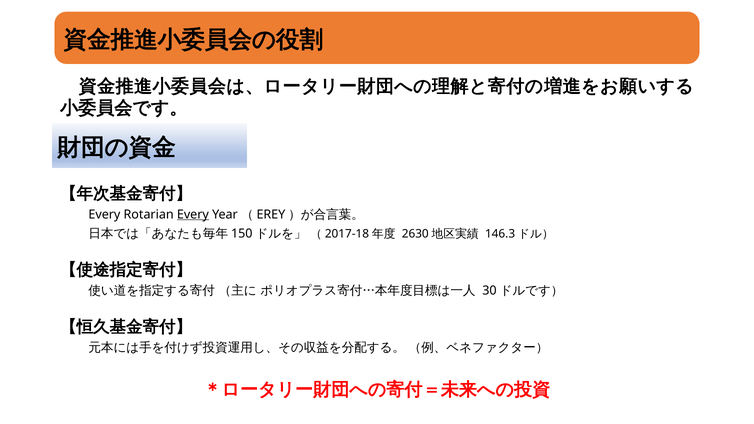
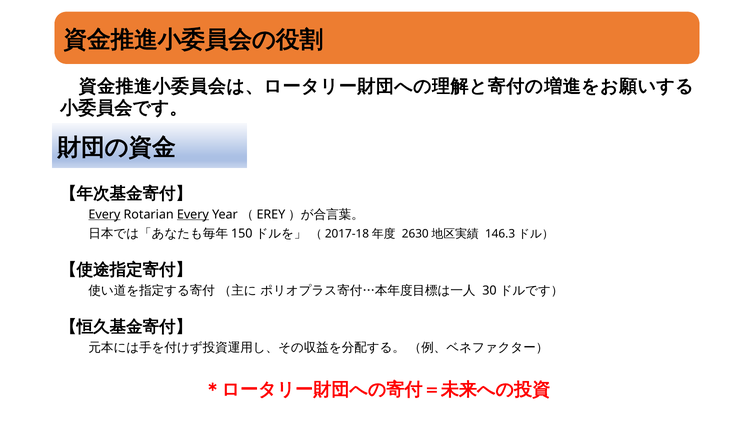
Every underline: none -> present (104, 215)
